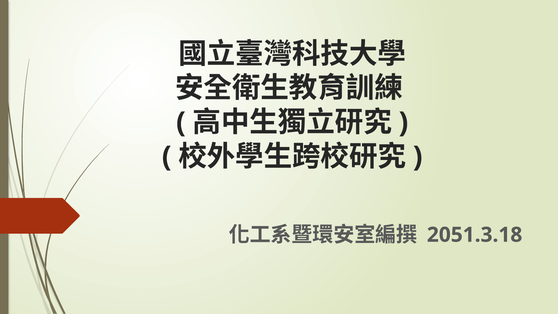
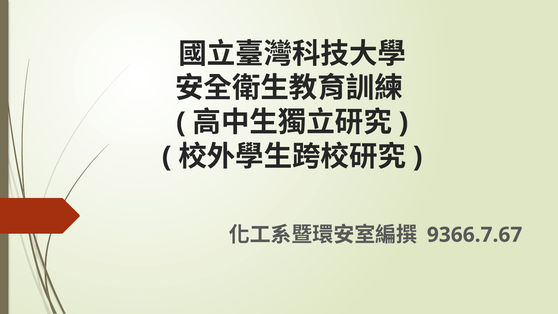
2051.3.18: 2051.3.18 -> 9366.7.67 (475, 235)
